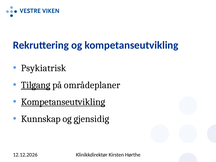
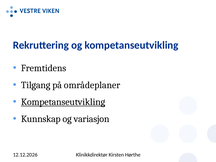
Psykiatrisk: Psykiatrisk -> Fremtidens (44, 68)
Tilgang underline: present -> none (36, 85)
gjensidig: gjensidig -> variasjon (92, 119)
